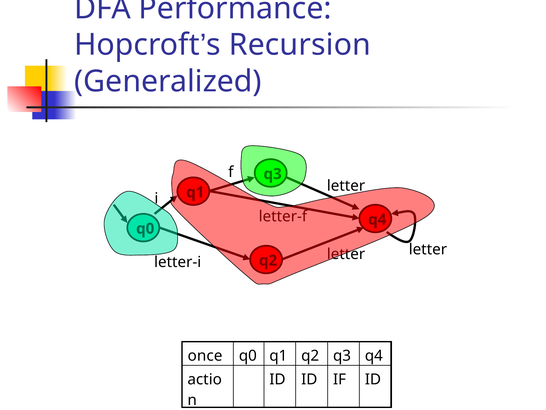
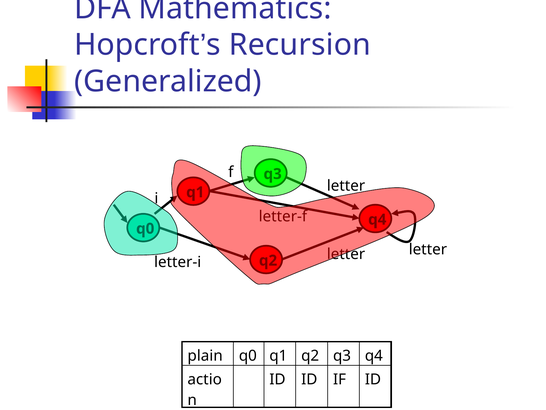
Performance: Performance -> Mathematics (235, 8)
once: once -> plain (205, 355)
